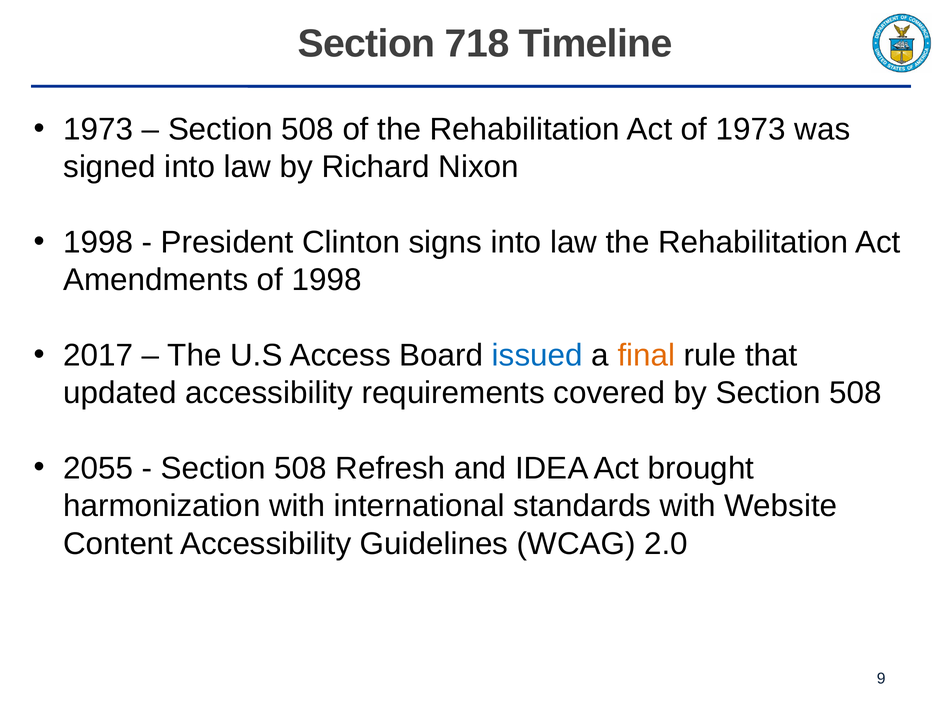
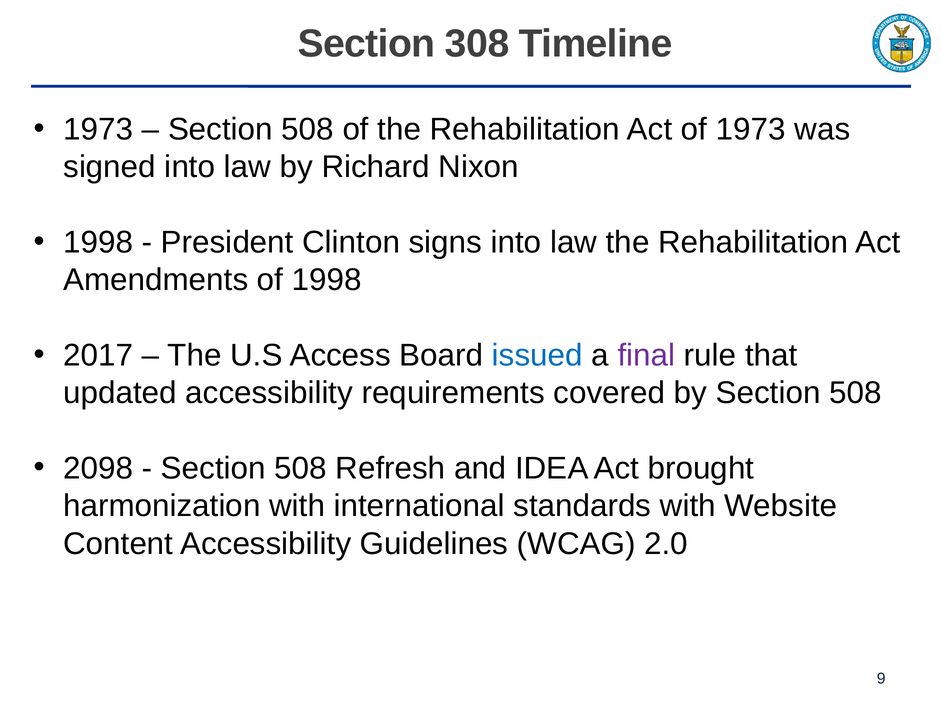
718: 718 -> 308 (477, 44)
final colour: orange -> purple (646, 356)
2055: 2055 -> 2098 (98, 469)
